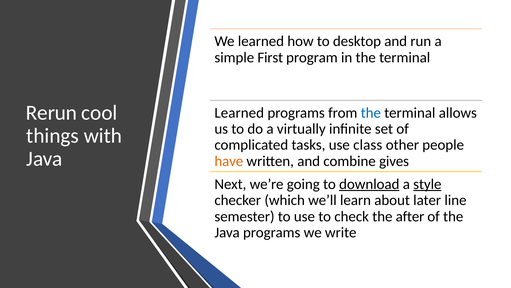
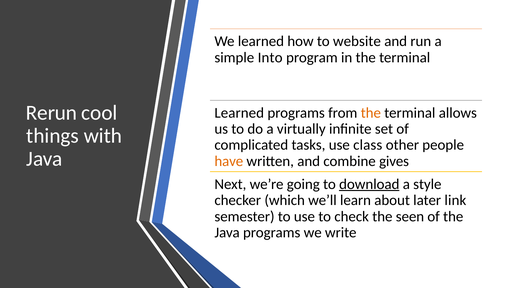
desktop: desktop -> website (357, 41)
First: First -> Into (270, 57)
the colour: blue -> orange (371, 113)
style underline: present -> none (427, 184)
line: line -> link (455, 200)
after: after -> seen (410, 216)
